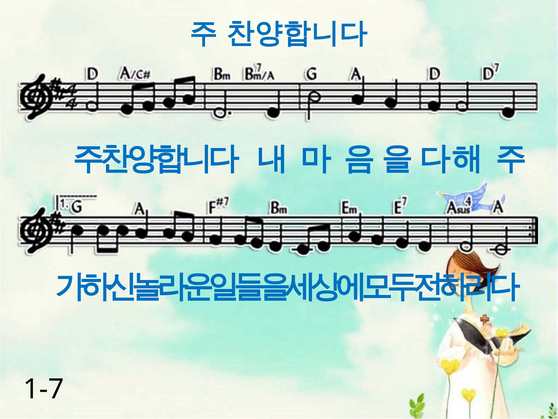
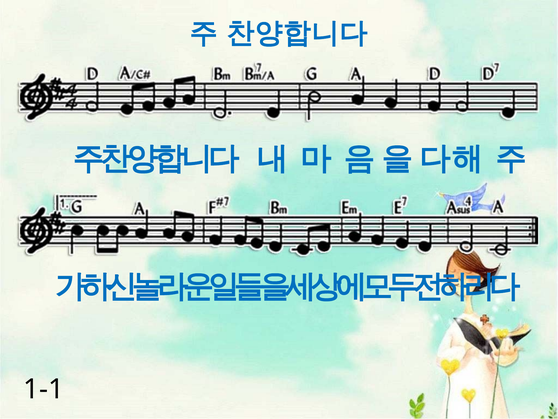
1-7: 1-7 -> 1-1 (44, 389)
